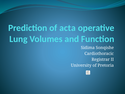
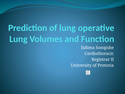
of acta: acta -> lung (68, 28)
